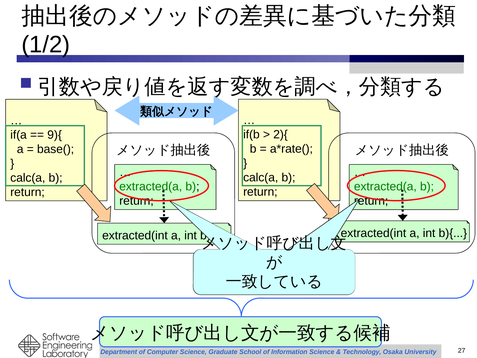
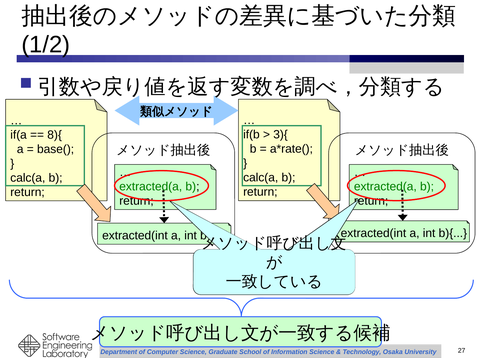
2){: 2){ -> 3){ (281, 135)
9){: 9){ -> 8){ (55, 135)
